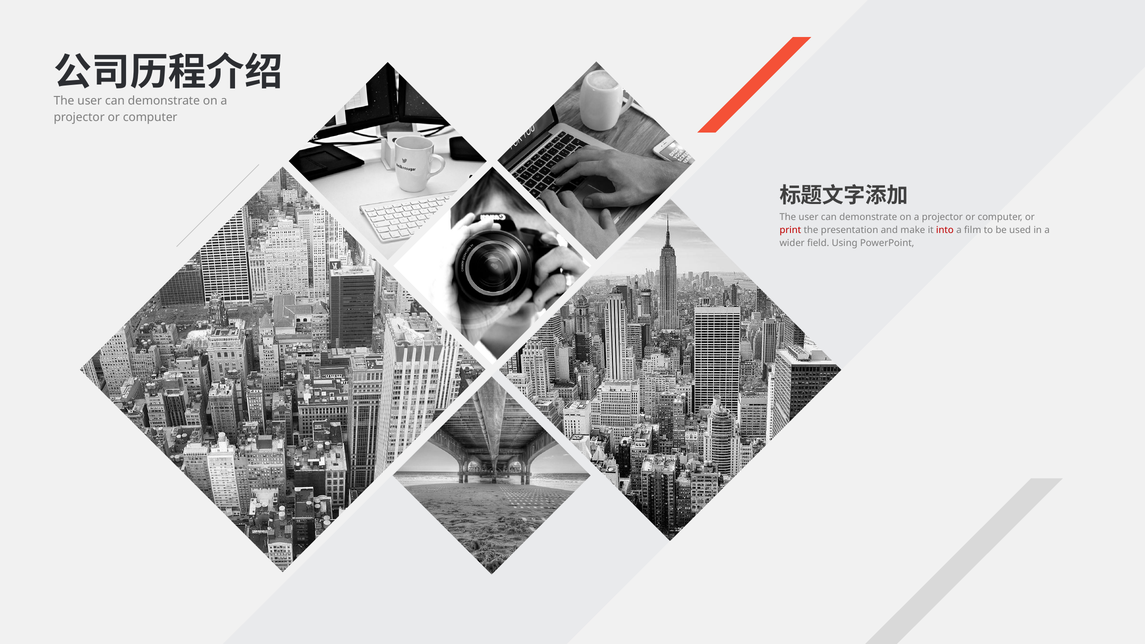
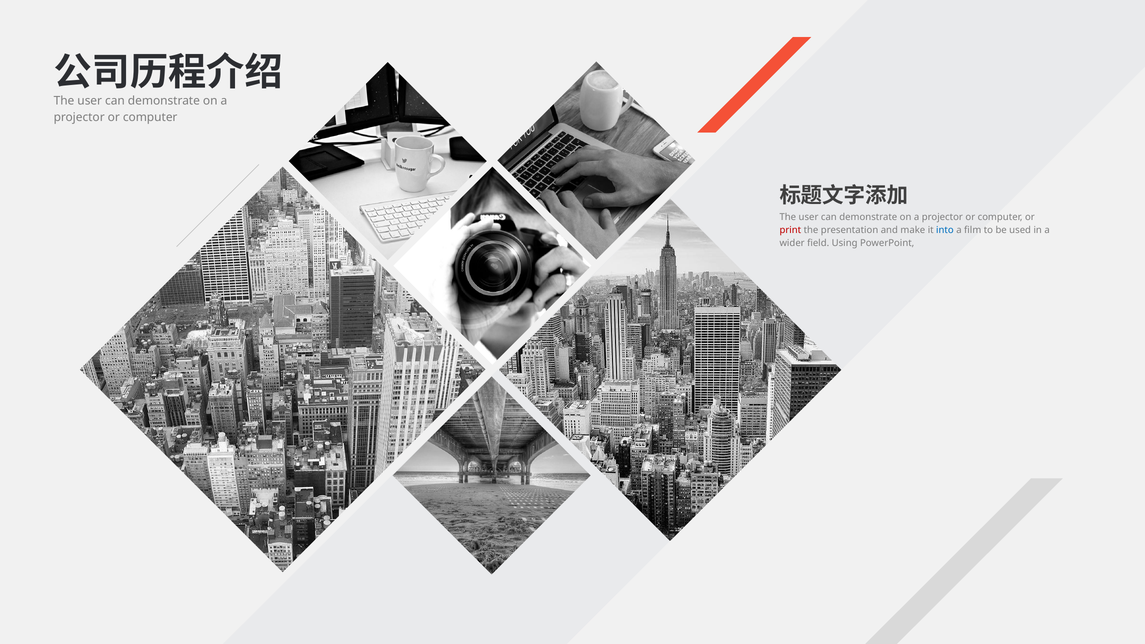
into colour: red -> blue (945, 230)
